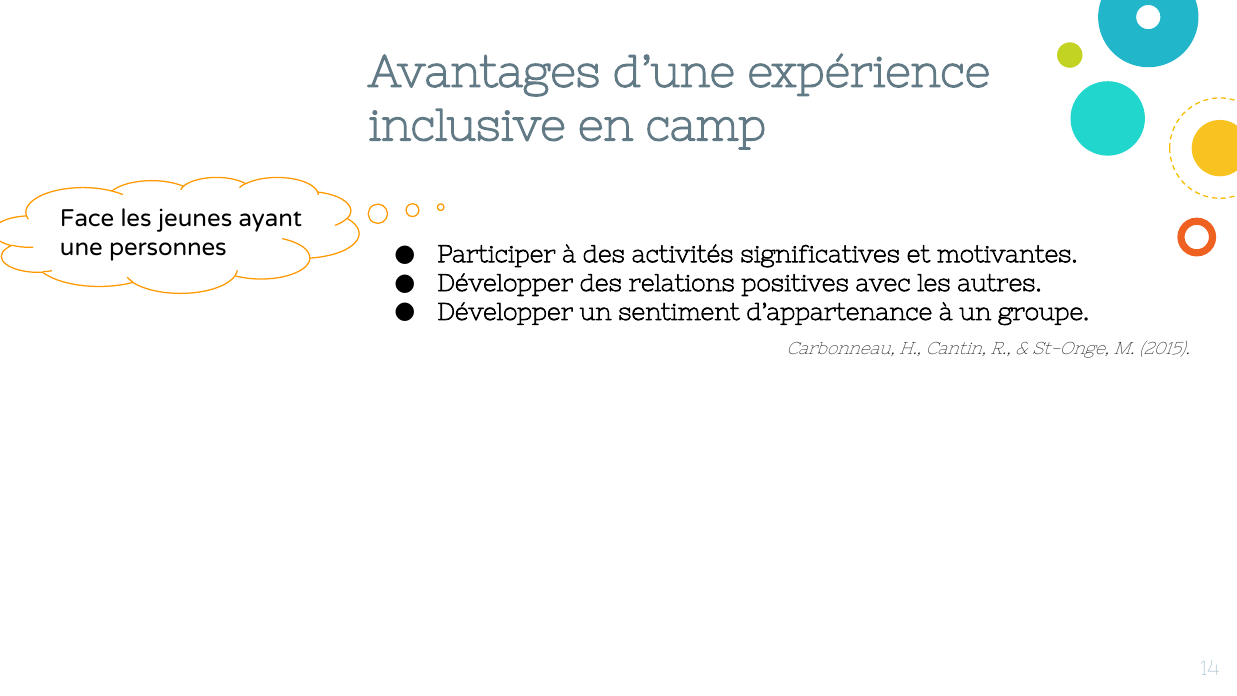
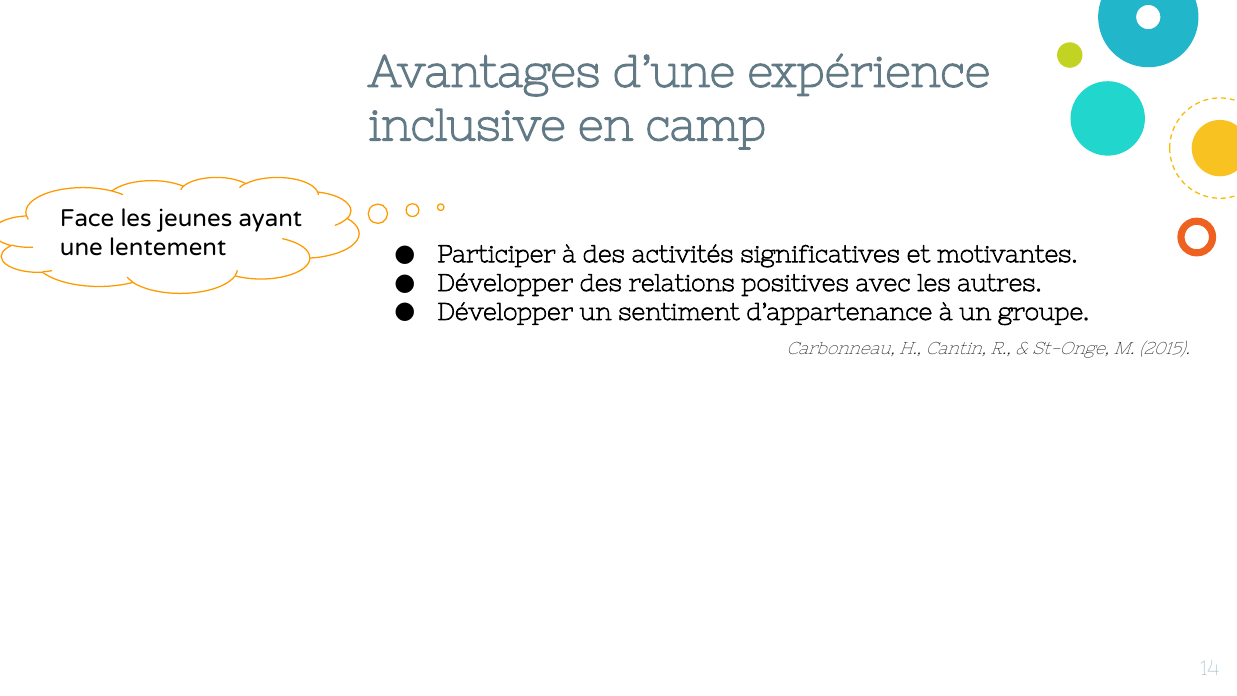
personnes: personnes -> lentement (168, 247)
